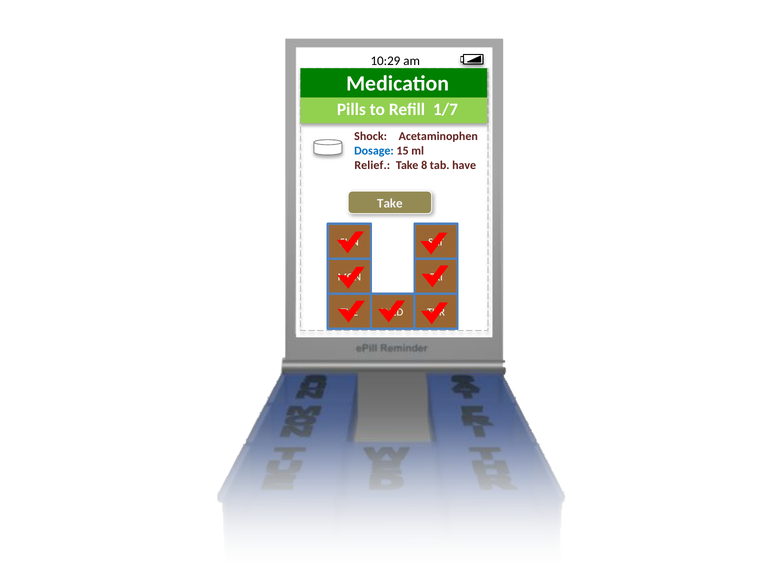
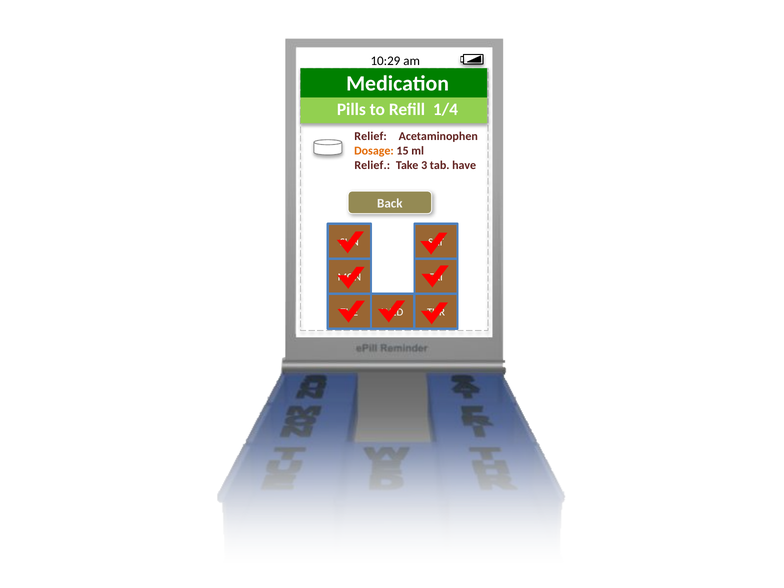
1/7: 1/7 -> 1/4 (445, 110)
Shock: Shock -> Relief (371, 136)
Dosage colour: blue -> orange (374, 151)
8: 8 -> 3 (424, 165)
Take: Take -> Back (390, 203)
